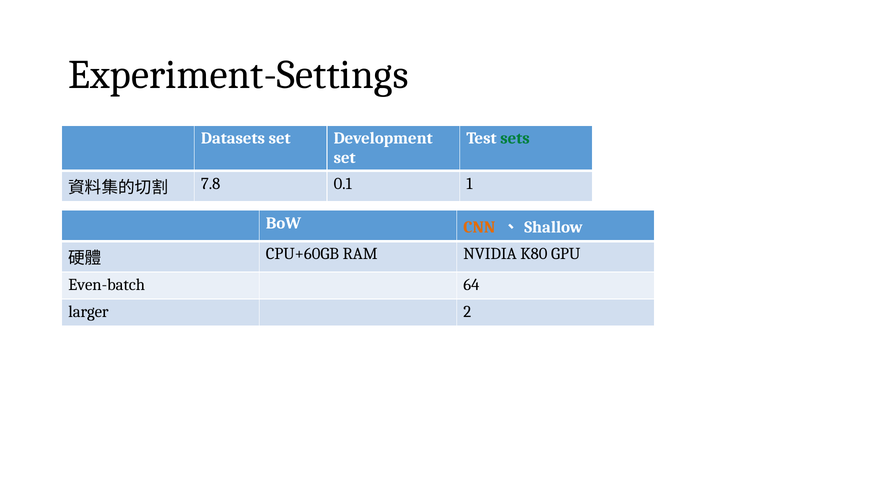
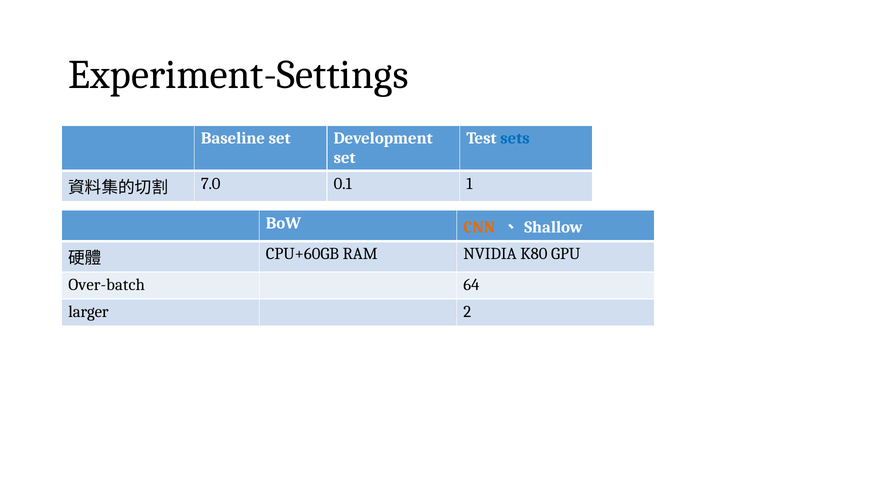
Datasets: Datasets -> Baseline (233, 138)
sets colour: green -> blue (515, 138)
7.8: 7.8 -> 7.0 (211, 184)
Even-batch: Even-batch -> Over-batch (107, 285)
